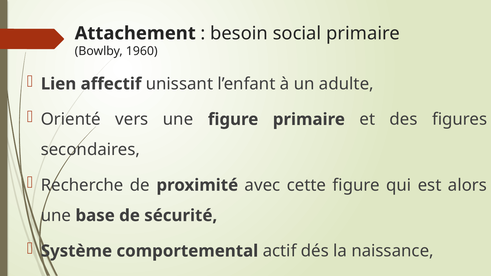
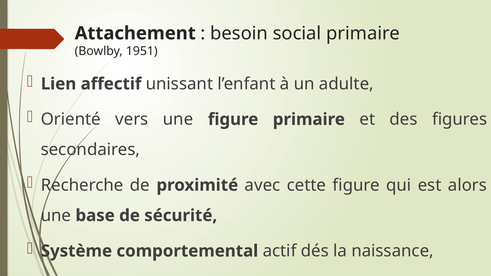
1960: 1960 -> 1951 (142, 51)
